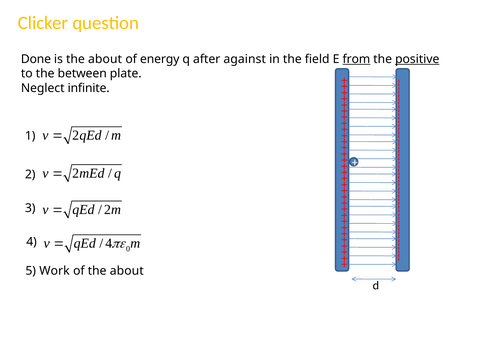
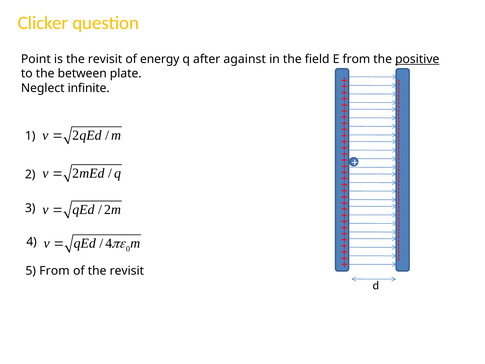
Done: Done -> Point (36, 59)
is the about: about -> revisit (105, 59)
from underline: present -> none (356, 59)
5 Work: Work -> From (54, 271)
of the about: about -> revisit (127, 271)
